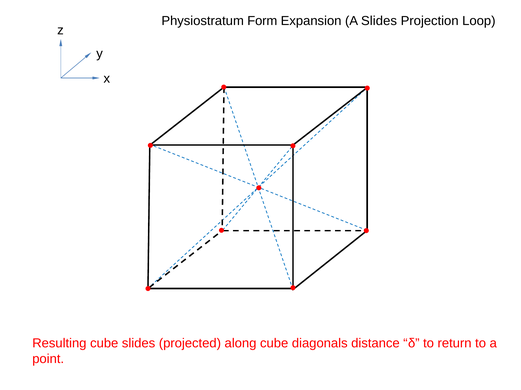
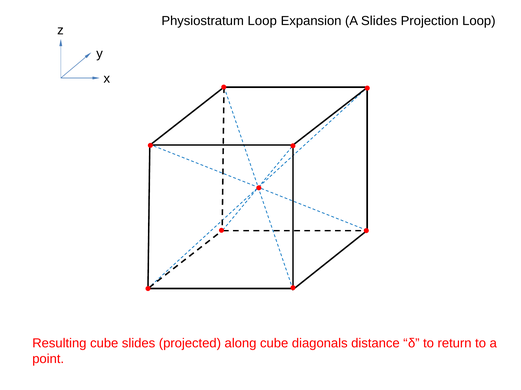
Physiostratum Form: Form -> Loop (262, 21)
